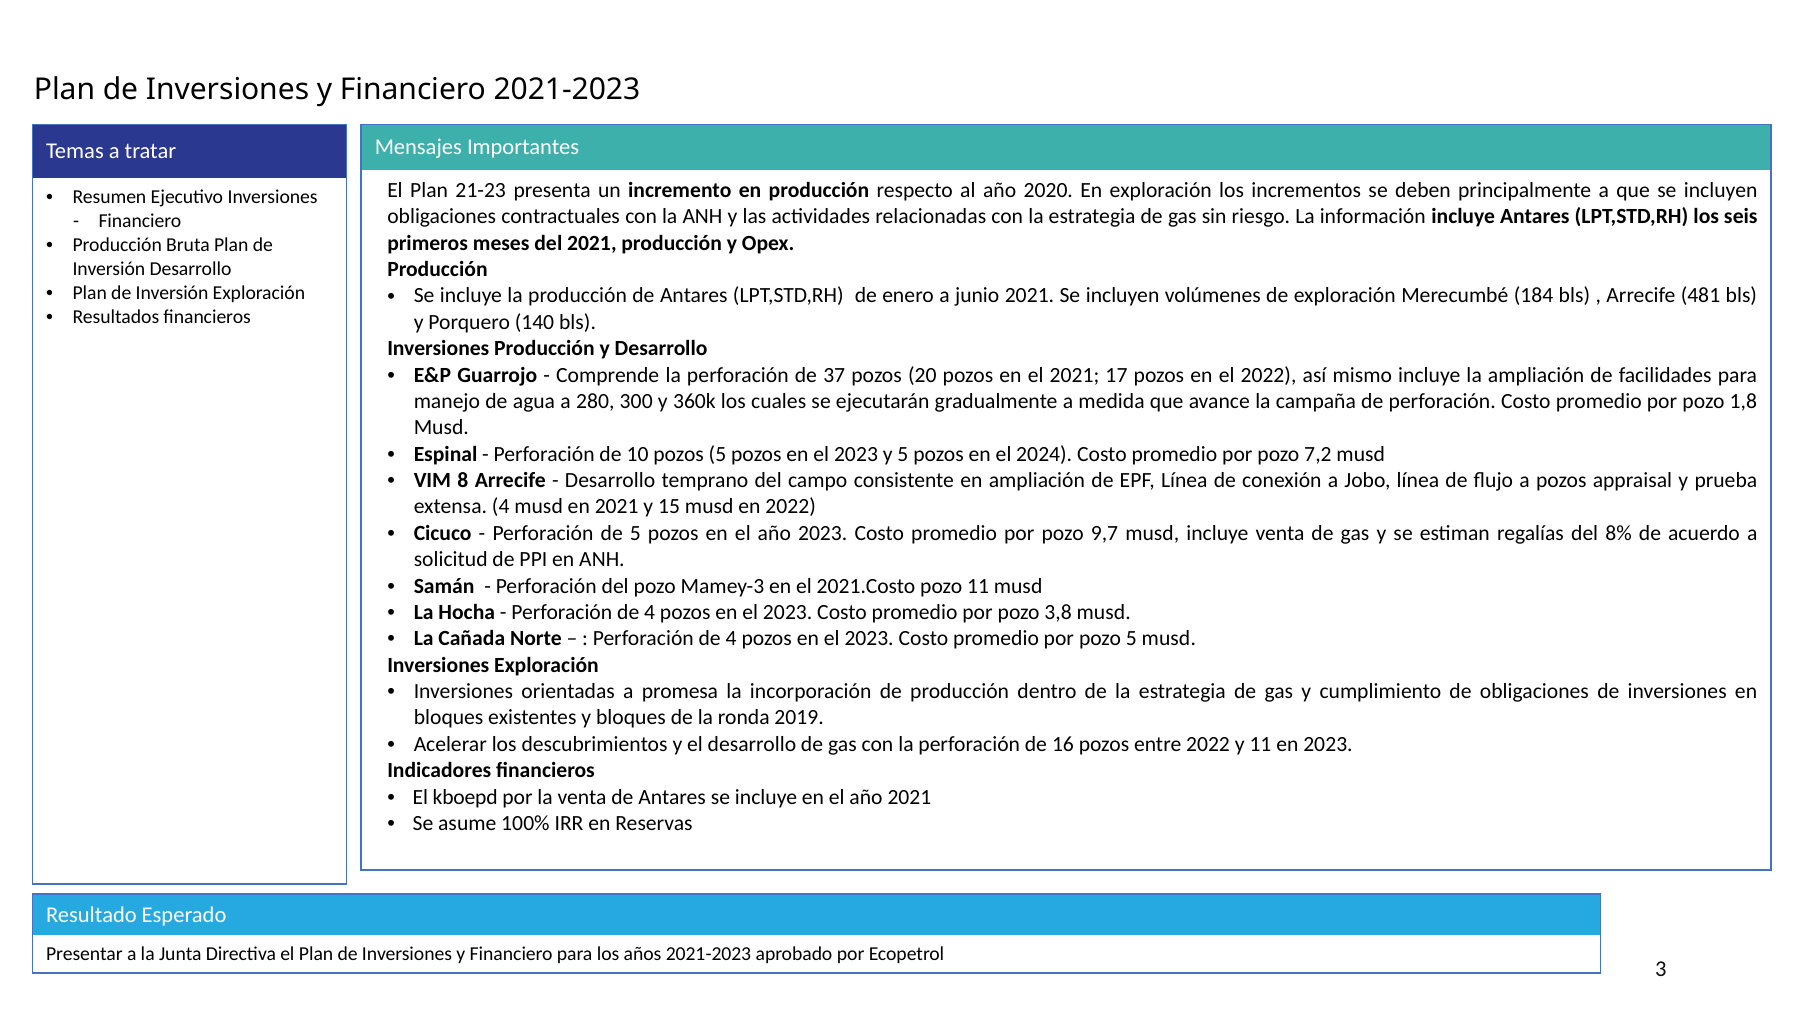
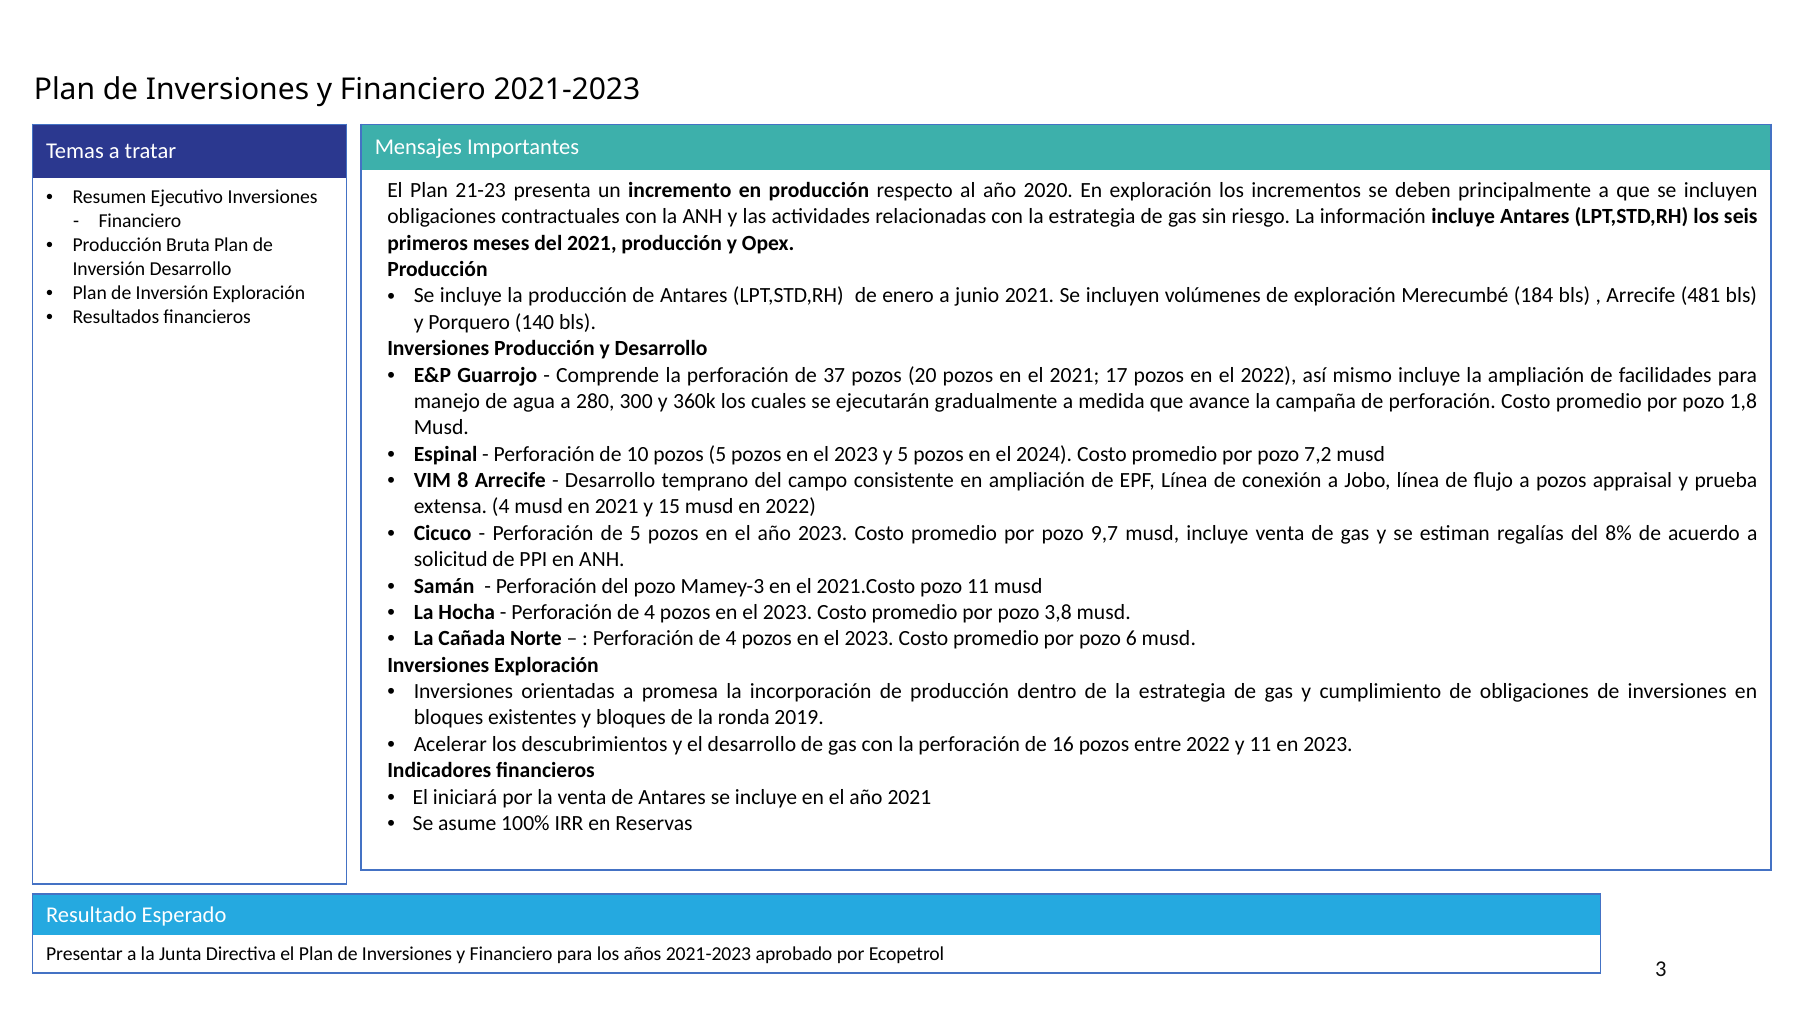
pozo 5: 5 -> 6 (1131, 639)
kboepd: kboepd -> iniciará (465, 797)
